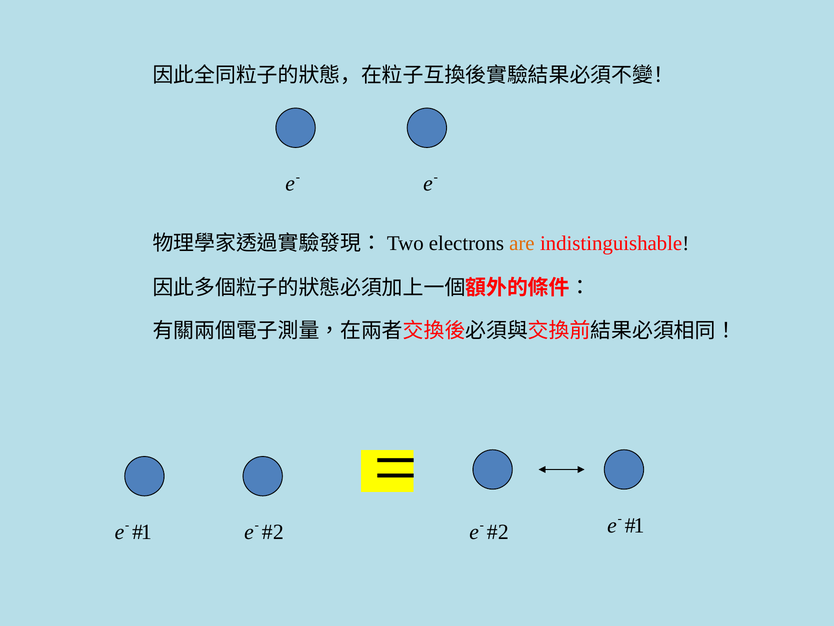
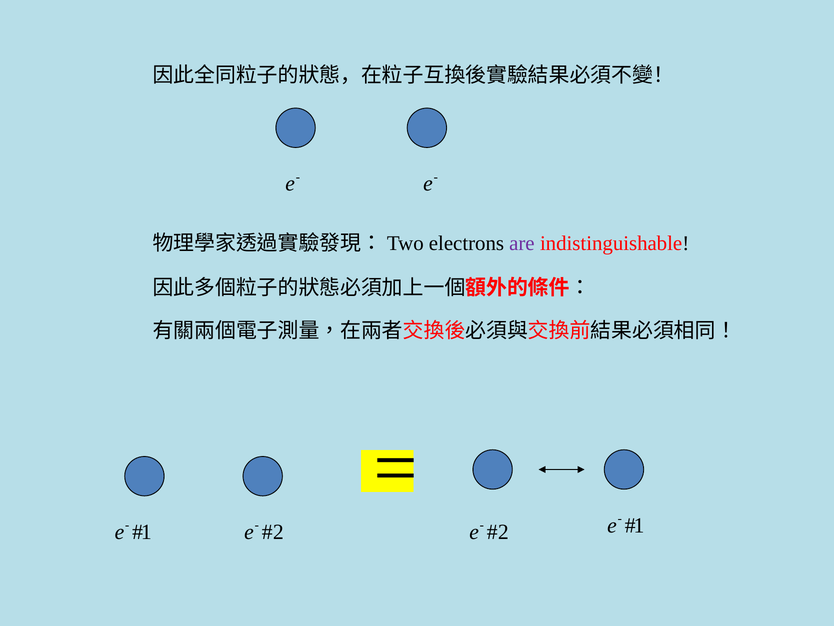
are colour: orange -> purple (522, 243)
